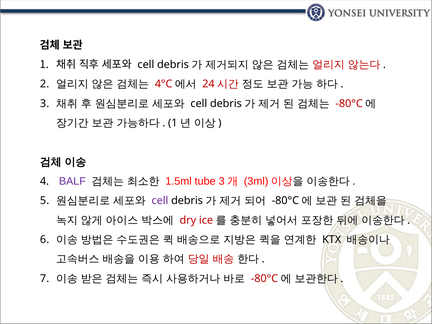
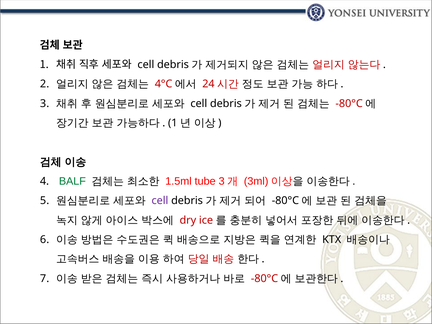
BALF colour: purple -> green (72, 181)
